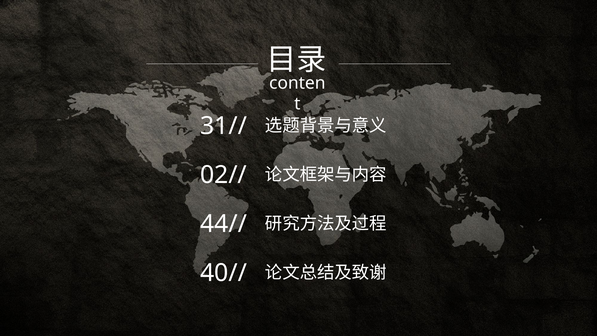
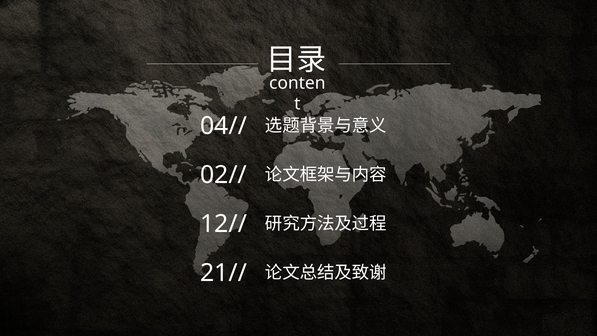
31//: 31// -> 04// (224, 126)
44//: 44// -> 12// (224, 224)
40//: 40// -> 21// (224, 273)
